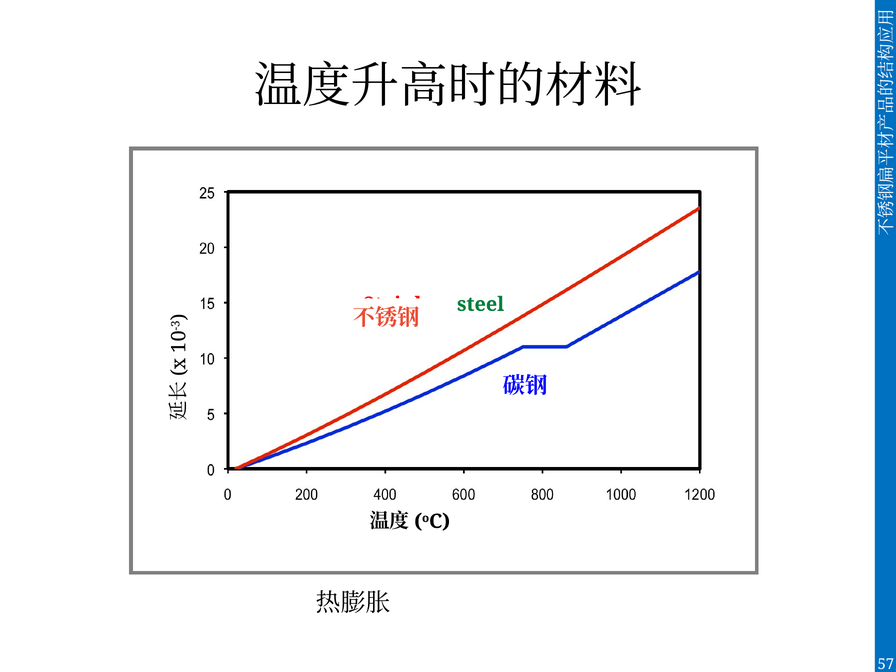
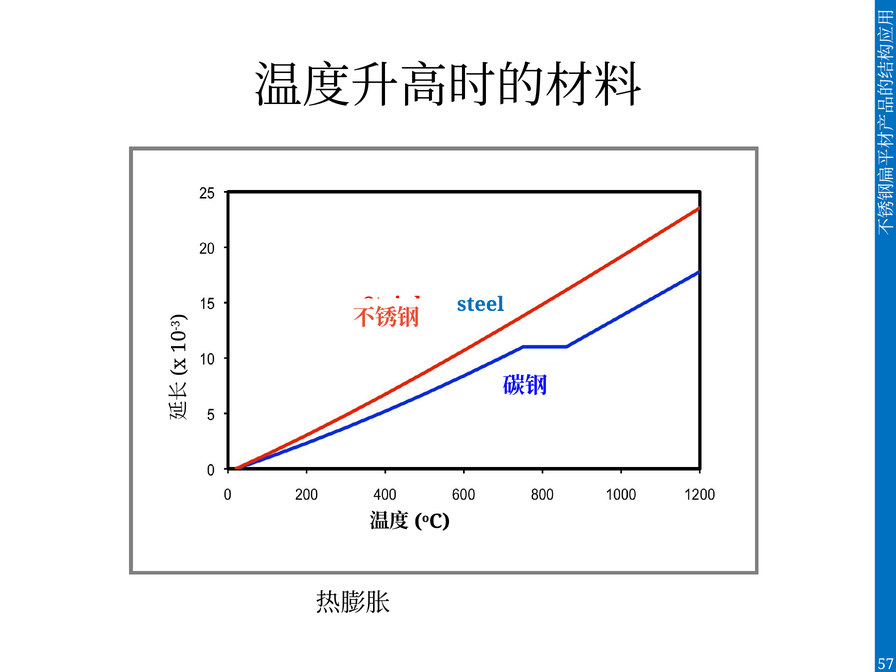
steel colour: green -> blue (481, 304)
